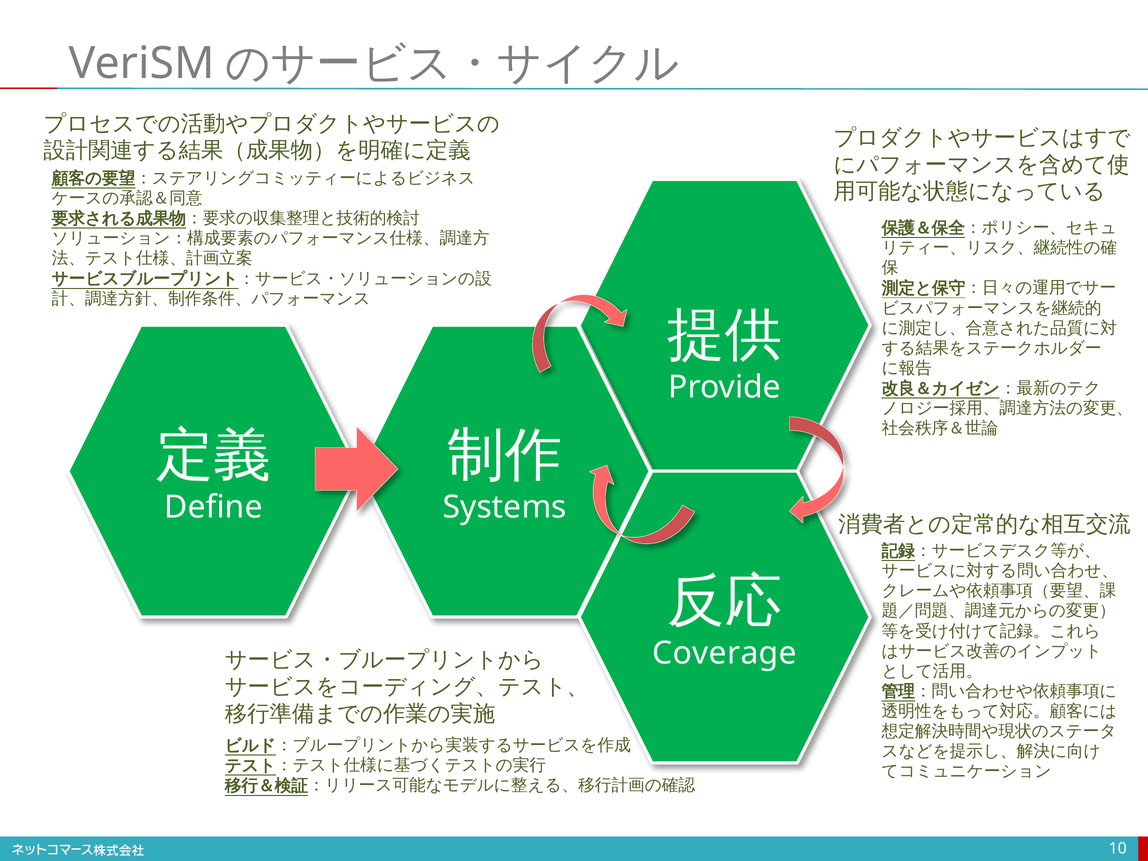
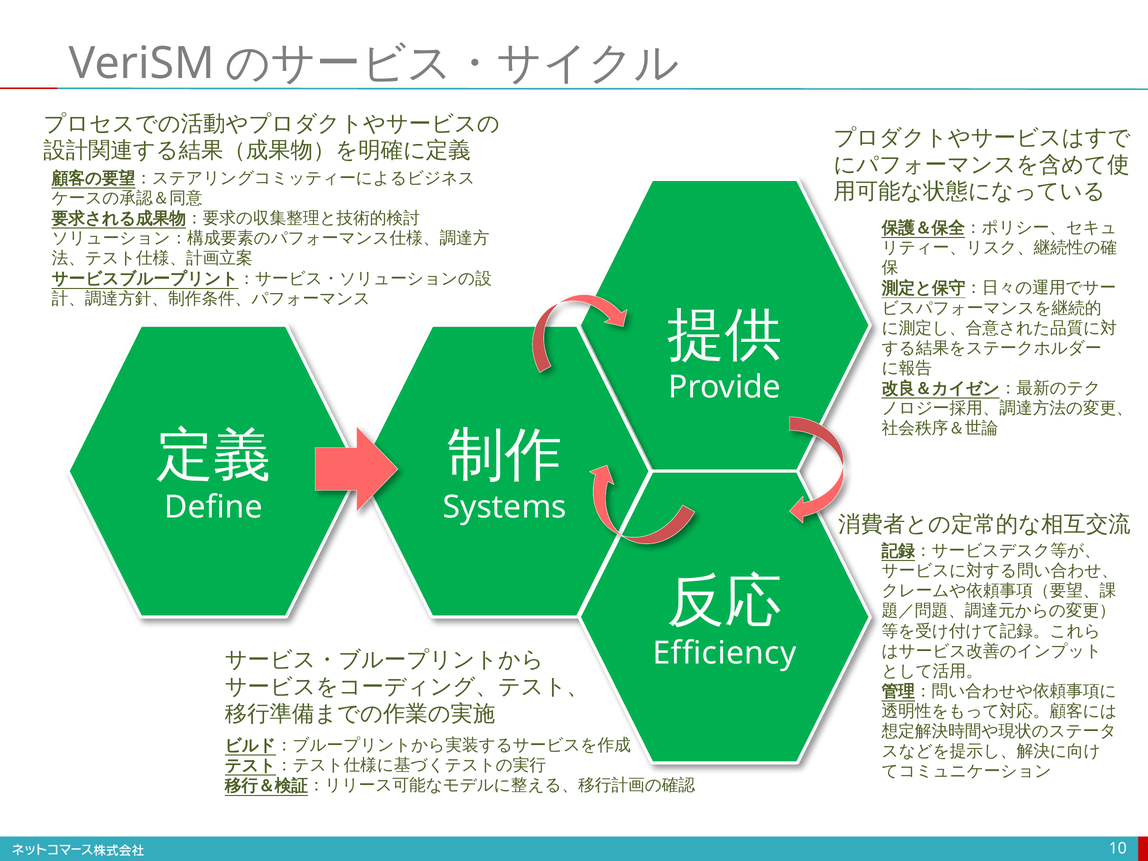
Coverage: Coverage -> Efficiency (725, 653)
